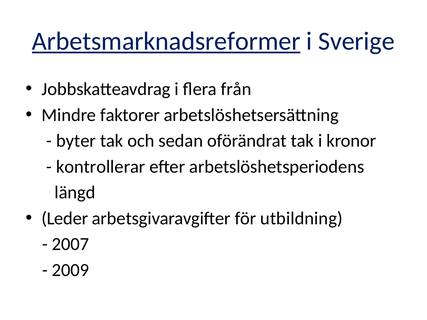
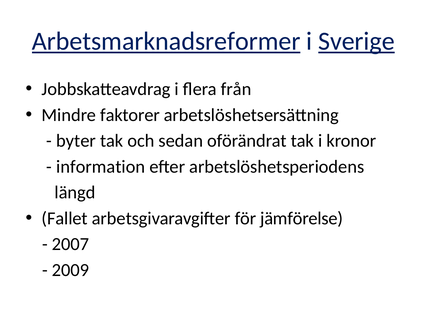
Sverige underline: none -> present (356, 41)
kontrollerar: kontrollerar -> information (101, 167)
Leder: Leder -> Fallet (65, 219)
utbildning: utbildning -> jämförelse (302, 219)
